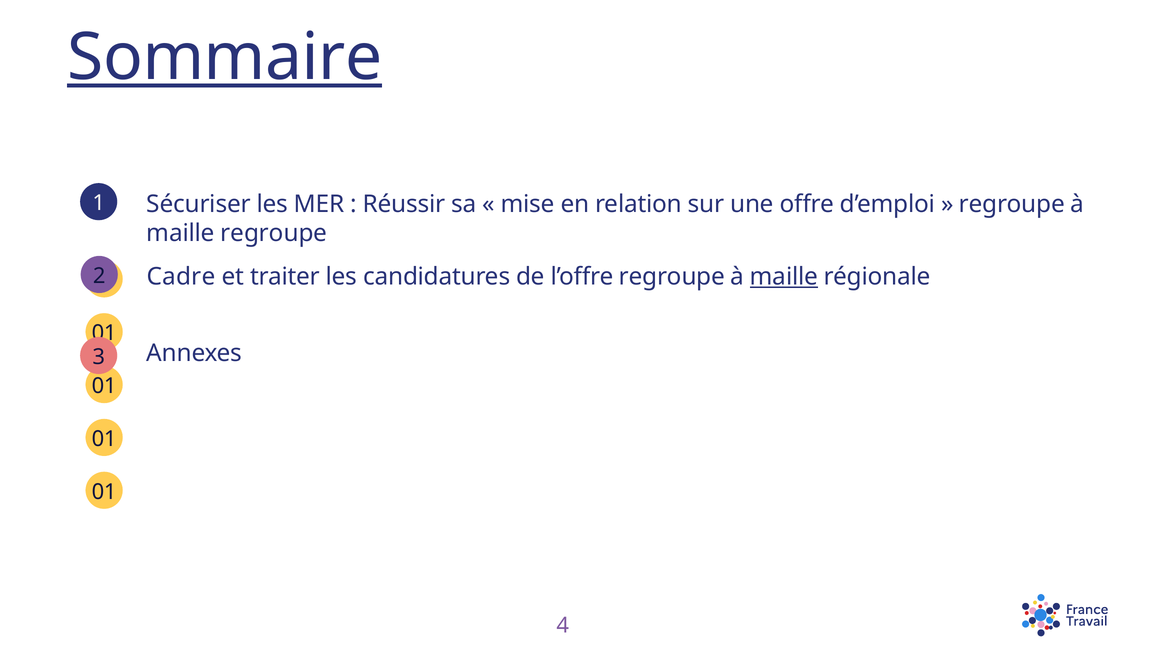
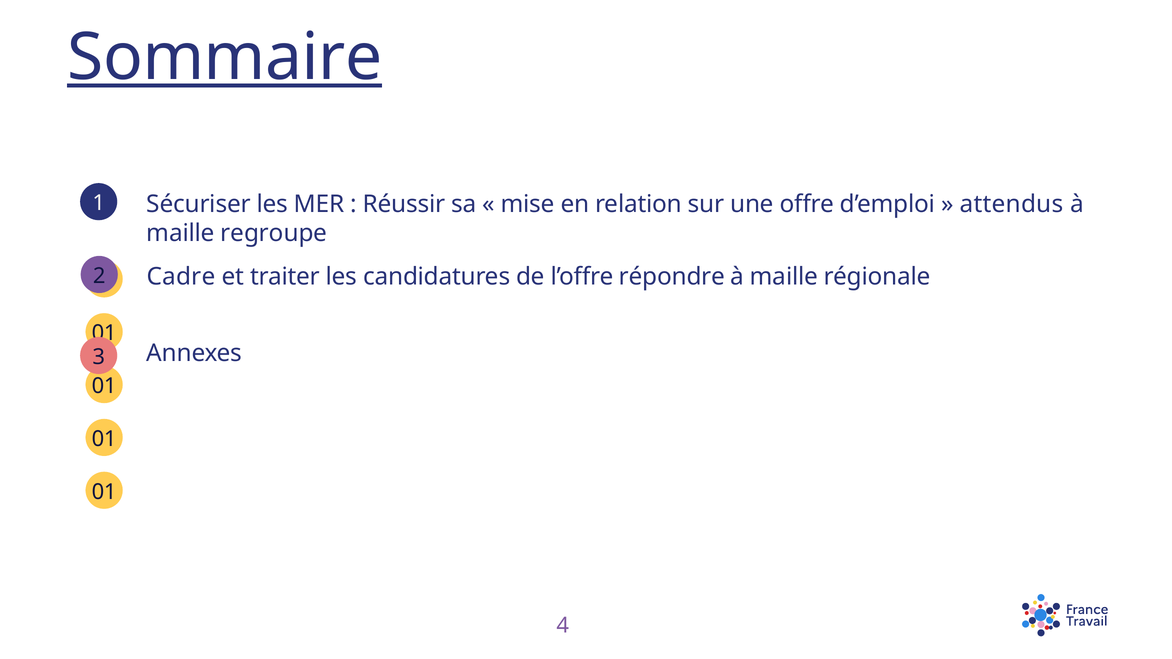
regroupe: regroupe -> attendus (1012, 204)
l’offre regroupe: regroupe -> répondre (672, 277)
maille underline: present -> none (784, 277)
